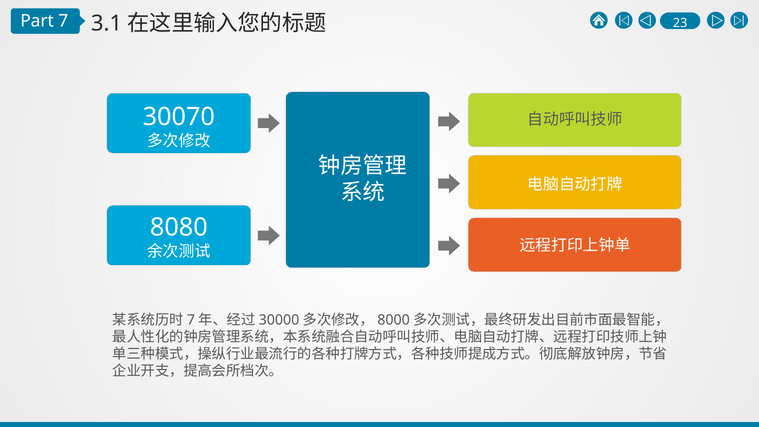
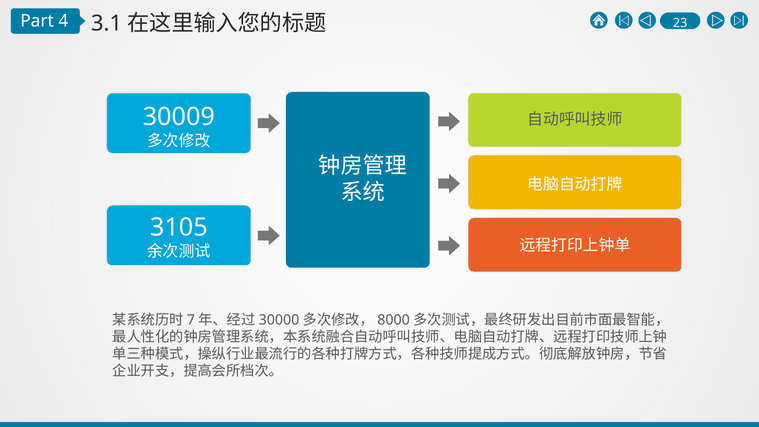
7: 7 -> 4 (63, 21)
30070: 30070 -> 30009 (179, 117)
8080: 8080 -> 3105 (179, 227)
